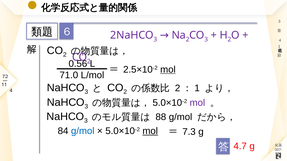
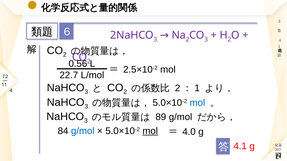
mol underline: present -> none (168, 70)
71.0: 71.0 -> 22.7 (69, 75)
mol colour: purple -> blue (197, 103)
88: 88 -> 89 (161, 117)
7.3: 7.3 -> 4.0 (189, 132)
4.7: 4.7 -> 4.1 (240, 147)
